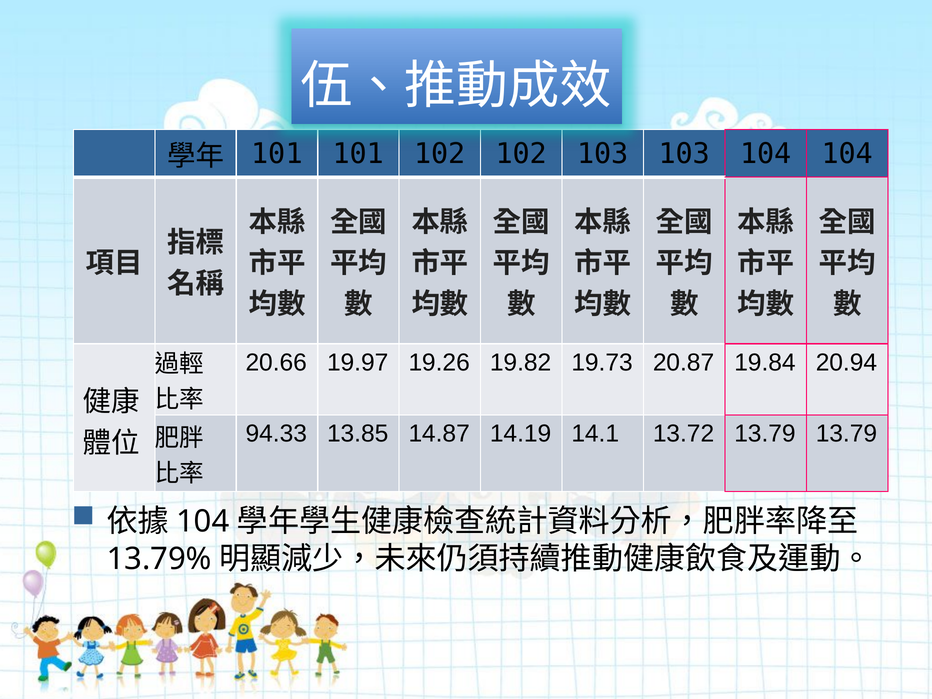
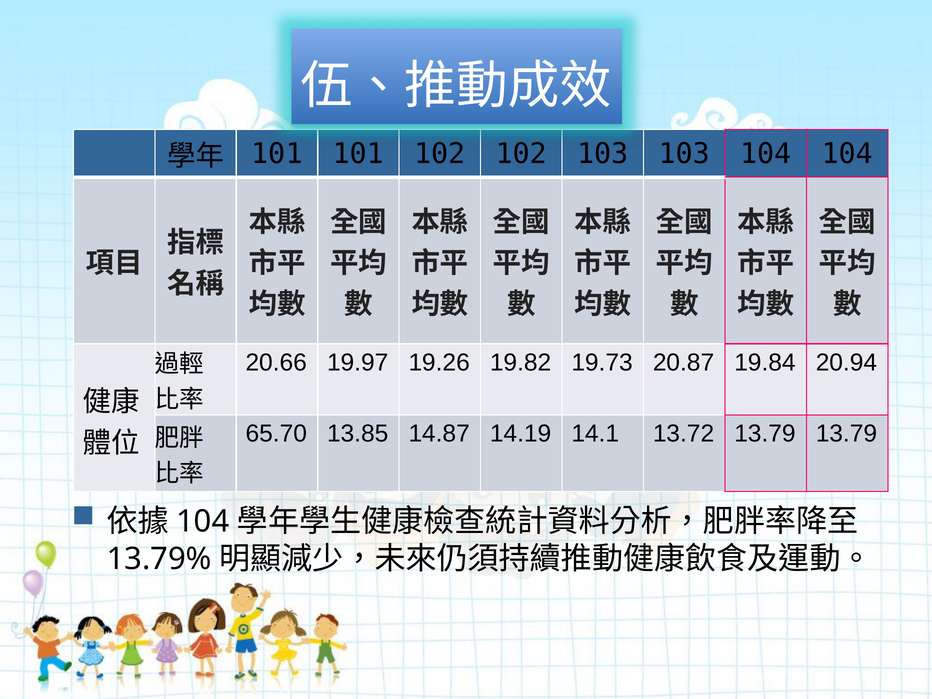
94.33: 94.33 -> 65.70 (276, 434)
